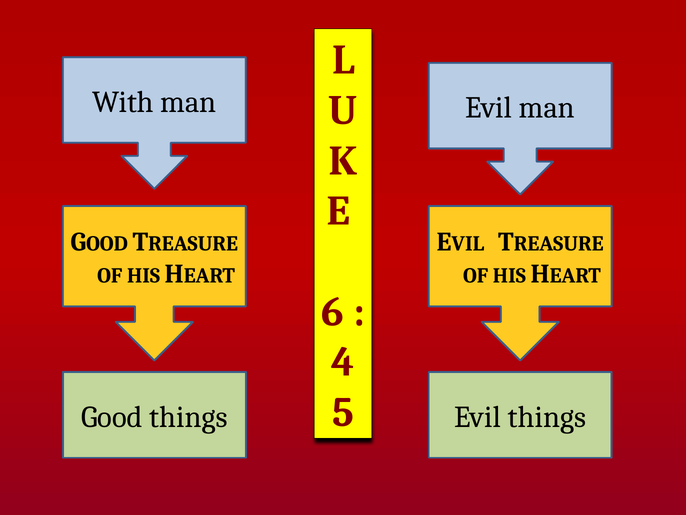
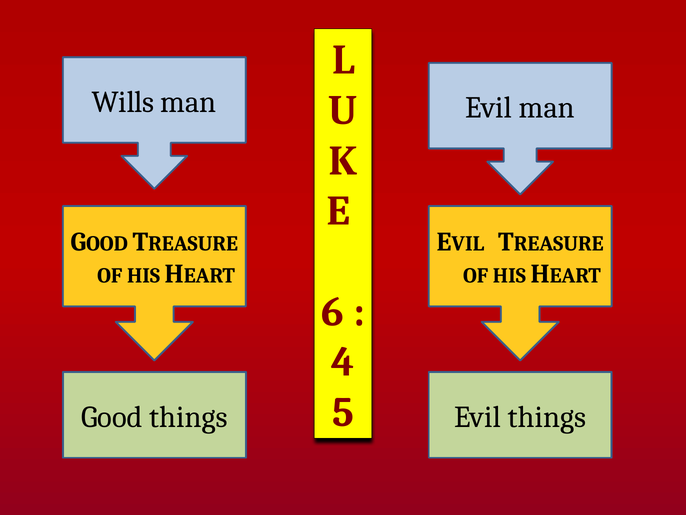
With: With -> Wills (123, 102)
